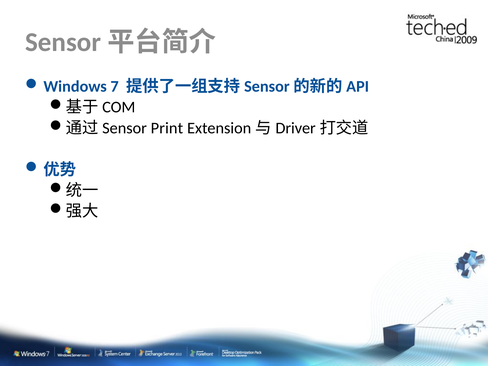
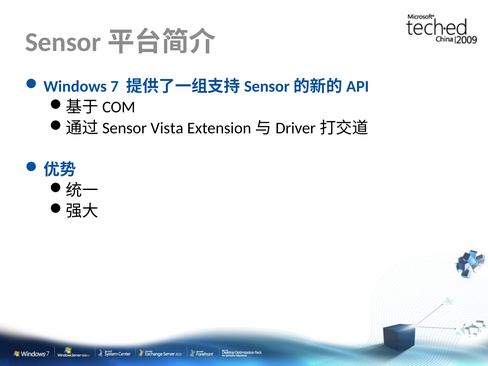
Print: Print -> Vista (167, 128)
